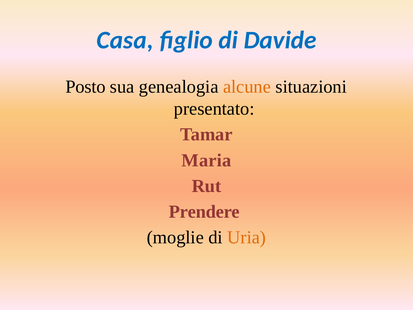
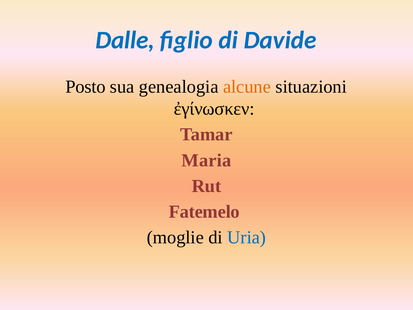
Casa: Casa -> Dalle (125, 40)
presentato: presentato -> ἐγίνωσκεν (214, 109)
Prendere: Prendere -> Fatemelo (204, 212)
Uria colour: orange -> blue (247, 237)
